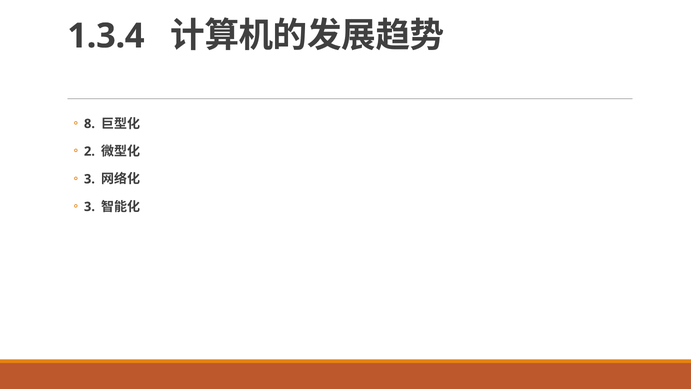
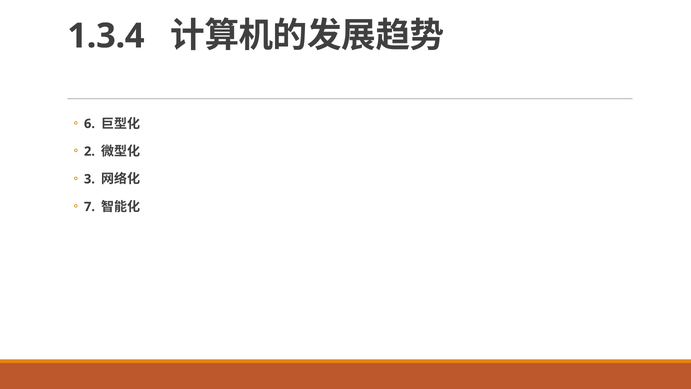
8: 8 -> 6 (89, 124)
3: 3 -> 7 (89, 207)
